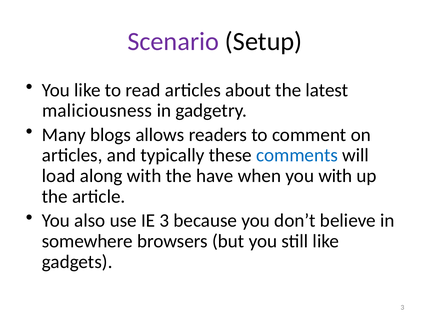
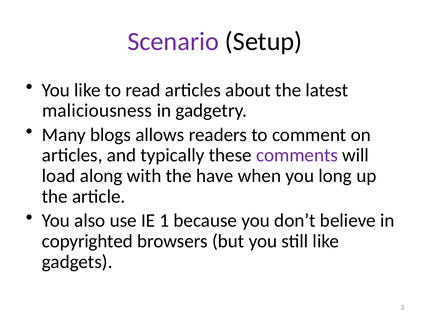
comments colour: blue -> purple (297, 156)
you with: with -> long (335, 176)
IE 3: 3 -> 1 (164, 221)
somewhere: somewhere -> copyrighted (87, 242)
